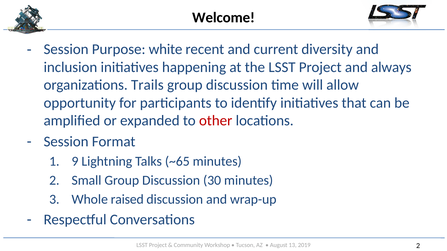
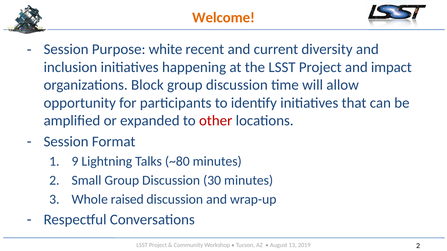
Welcome colour: black -> orange (224, 18)
always: always -> impact (391, 67)
Trails: Trails -> Block (147, 85)
~65: ~65 -> ~80 (177, 162)
